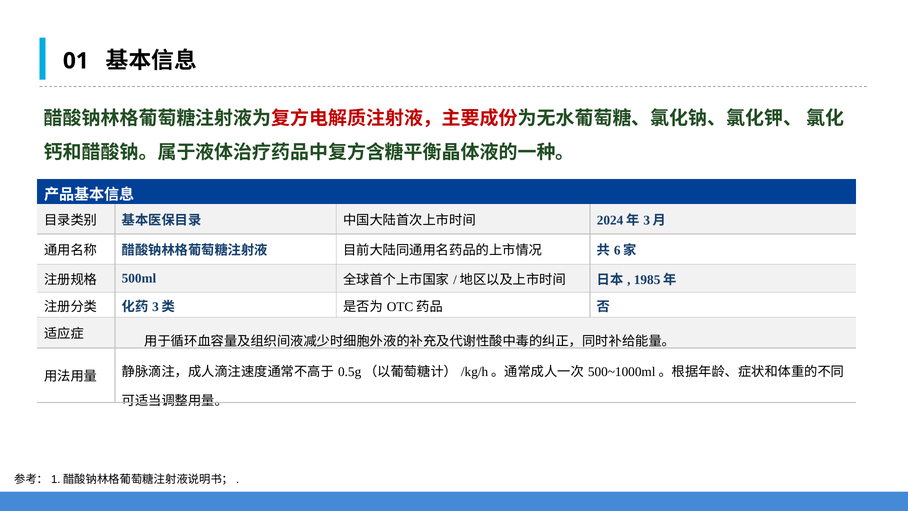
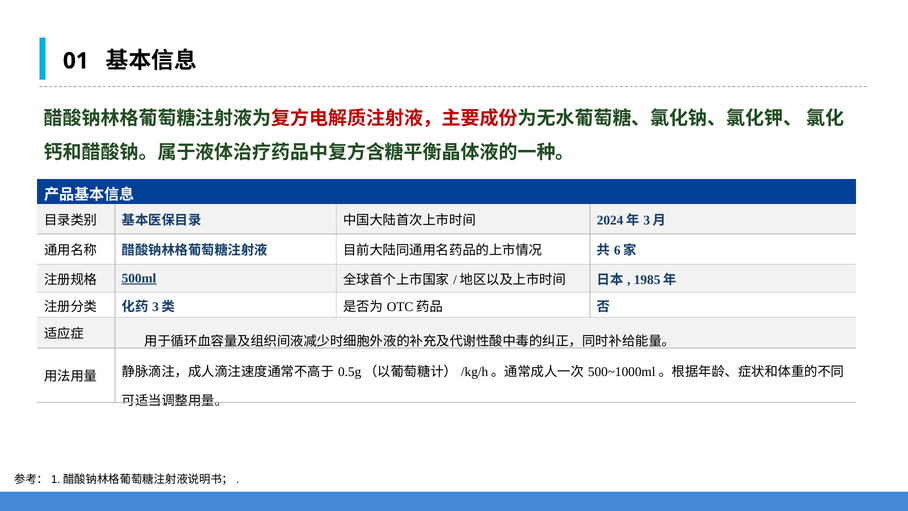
500ml underline: none -> present (139, 278)
